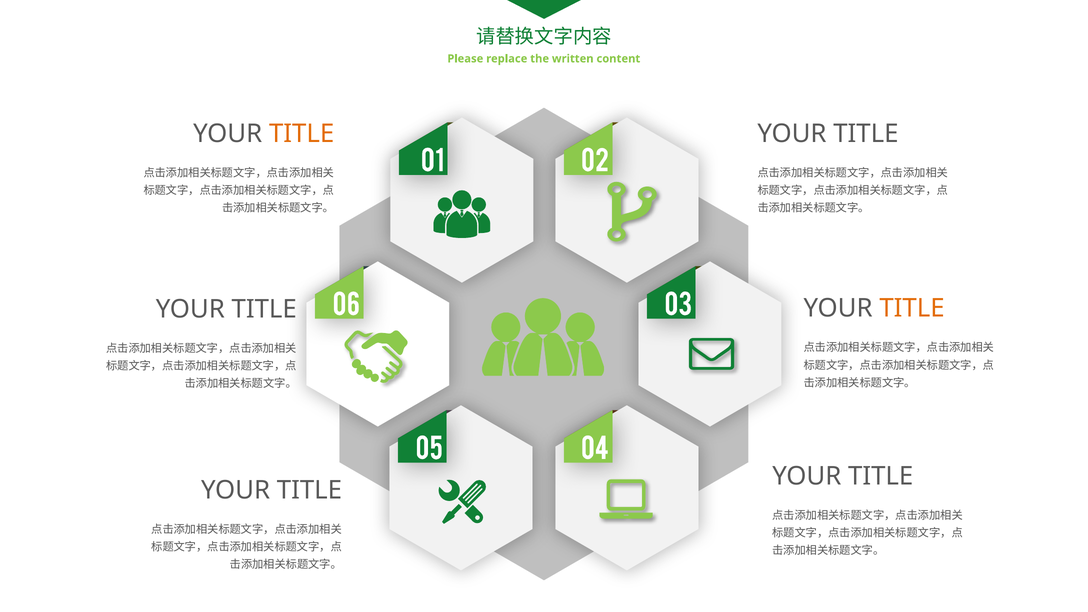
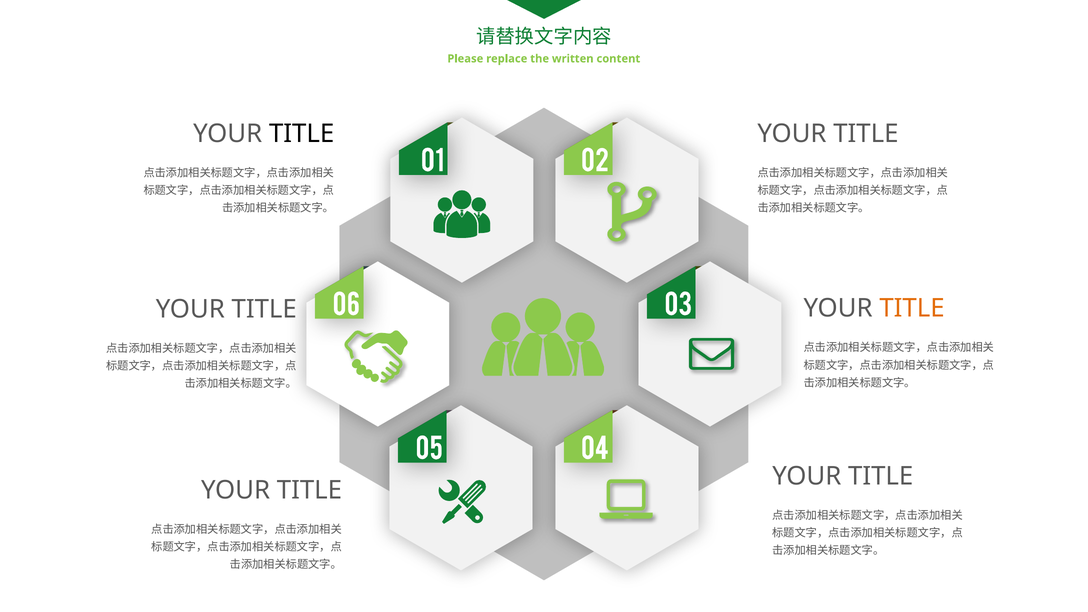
TITLE colour: orange -> black (302, 134)
